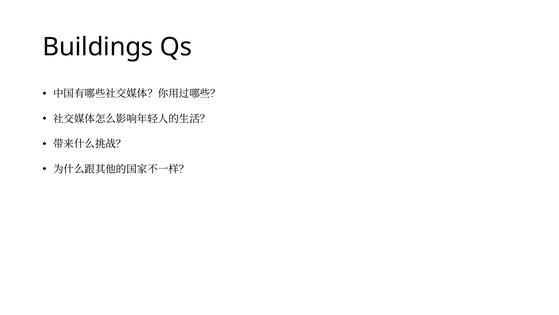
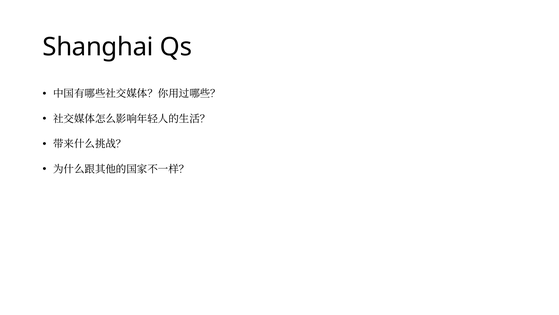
Buildings: Buildings -> Shanghai (98, 47)
